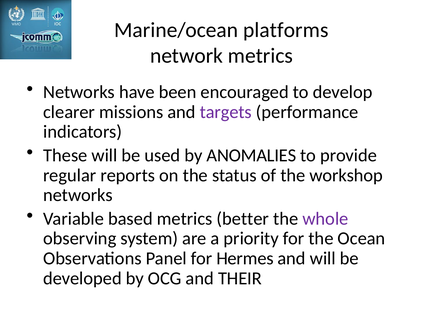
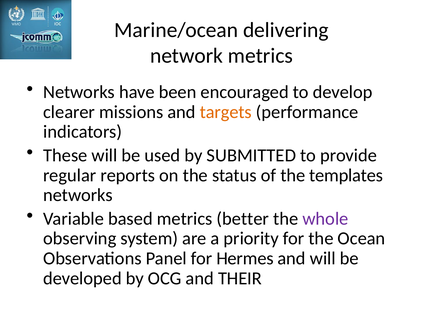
platforms: platforms -> delivering (286, 30)
targets colour: purple -> orange (226, 112)
ANOMALIES: ANOMALIES -> SUBMITTED (251, 155)
workshop: workshop -> templates (346, 175)
